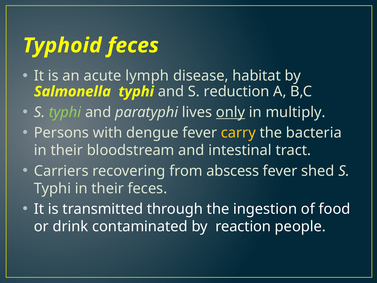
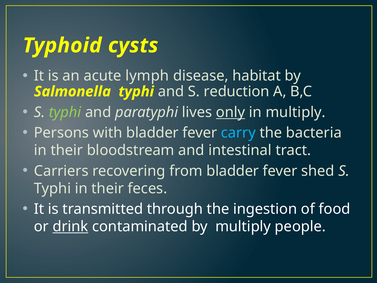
Typhoid feces: feces -> cysts (133, 45)
with dengue: dengue -> bladder (152, 133)
carry colour: yellow -> light blue (238, 133)
from abscess: abscess -> bladder (233, 171)
drink underline: none -> present (70, 226)
by reaction: reaction -> multiply (243, 226)
